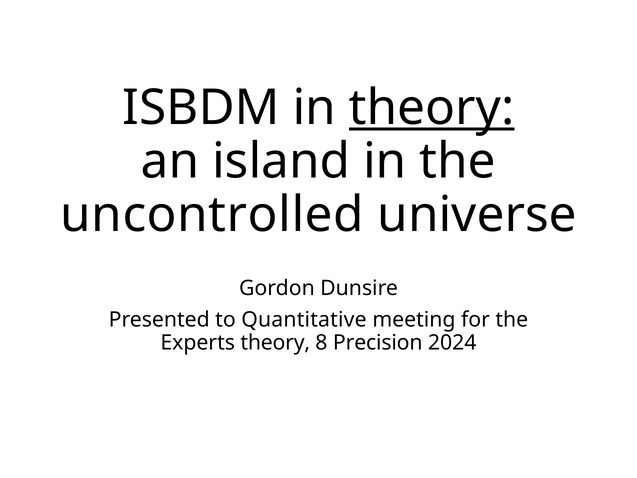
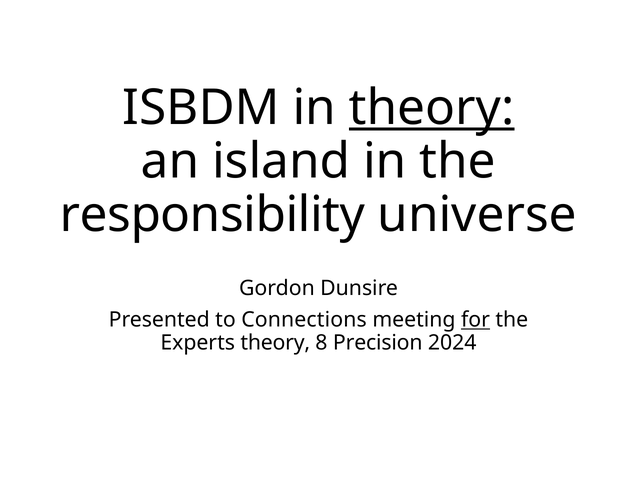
uncontrolled: uncontrolled -> responsibility (212, 215)
Quantitative: Quantitative -> Connections (304, 320)
for underline: none -> present (475, 320)
